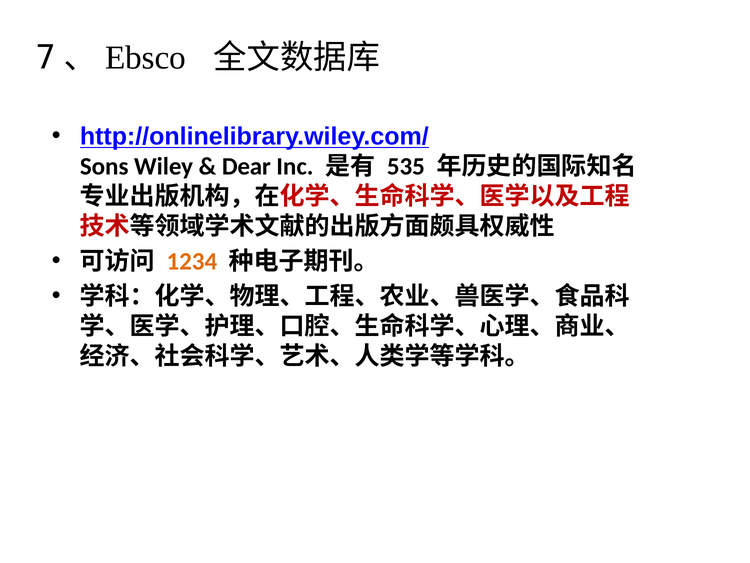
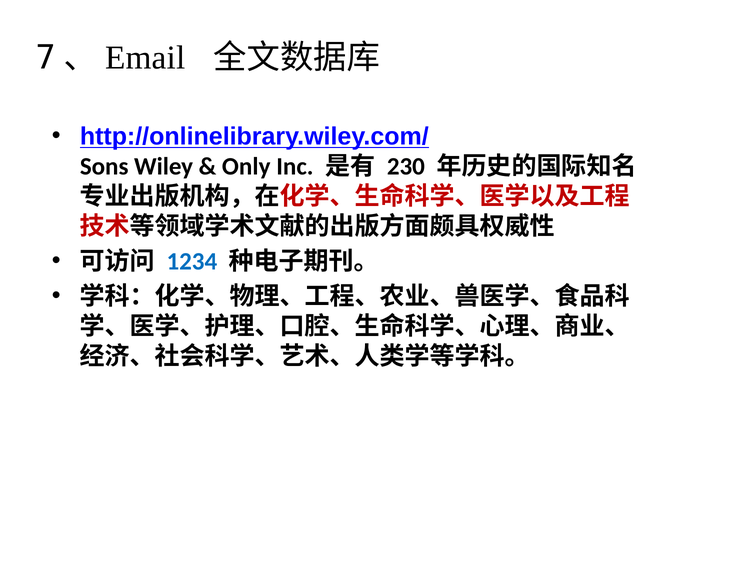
Ebsco: Ebsco -> Email (145, 57)
Dear: Dear -> Only (246, 166)
535: 535 -> 230 (406, 166)
1234 colour: orange -> blue (192, 261)
